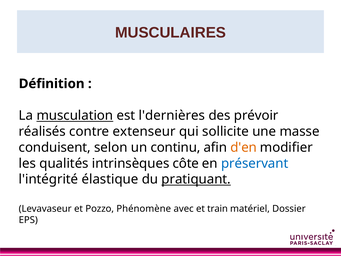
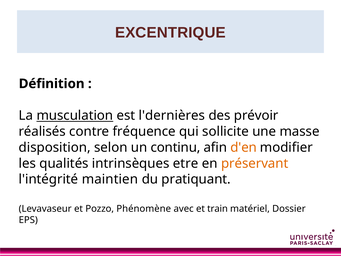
MUSCULAIRES: MUSCULAIRES -> EXCENTRIQUE (170, 33)
extenseur: extenseur -> fréquence (144, 131)
conduisent: conduisent -> disposition (55, 147)
côte: côte -> etre (186, 163)
préservant colour: blue -> orange (255, 163)
élastique: élastique -> maintien (110, 179)
pratiquant underline: present -> none (196, 179)
